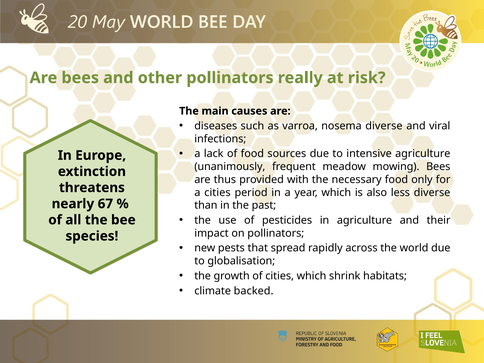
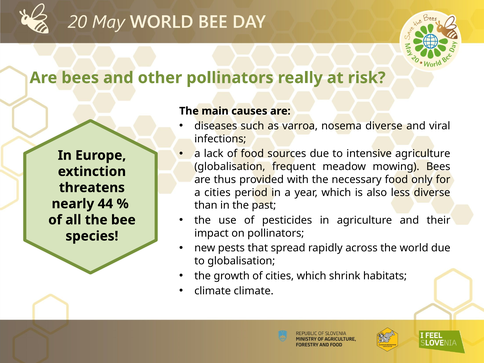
unanimously: unanimously -> globalisation (230, 167)
67: 67 -> 44 (105, 204)
climate backed: backed -> climate (254, 291)
